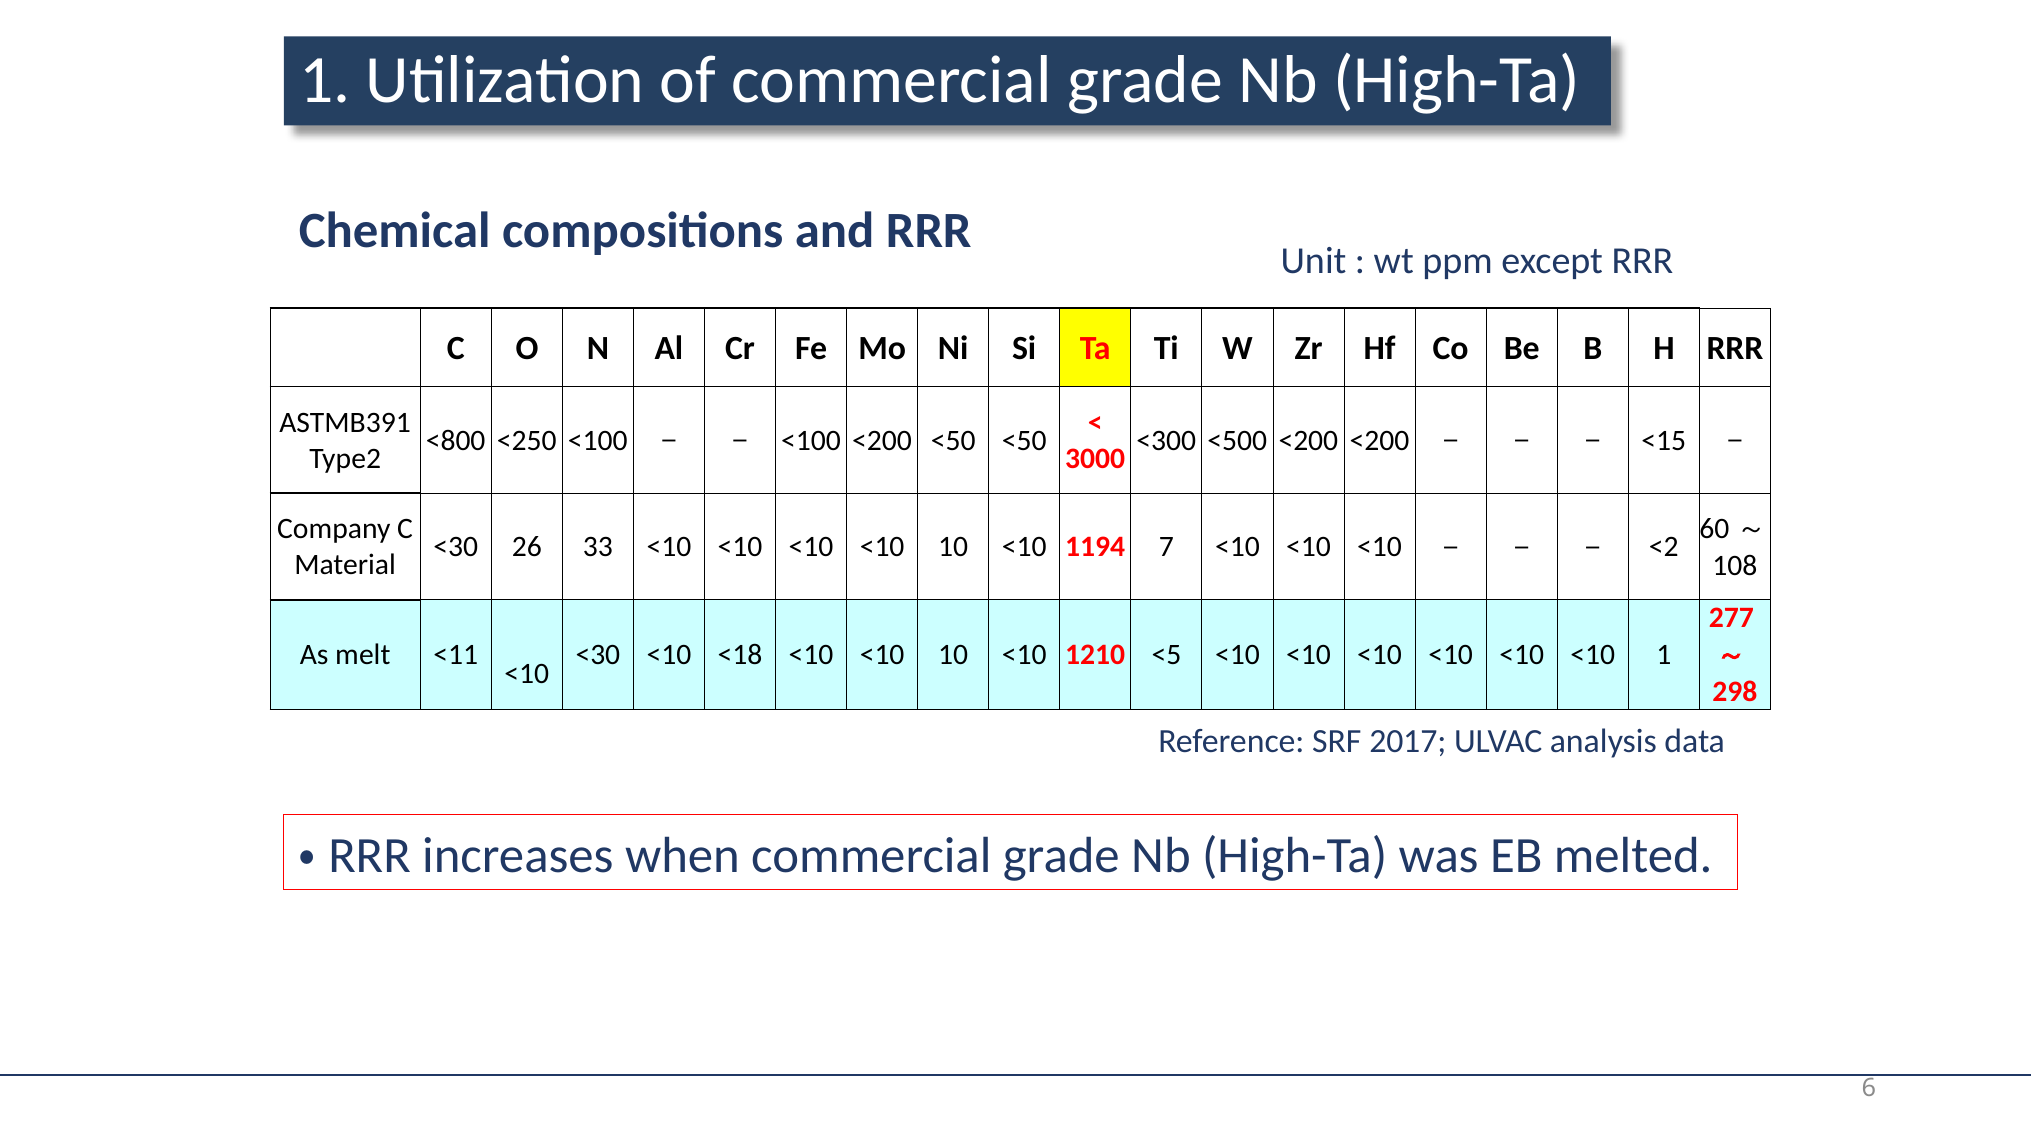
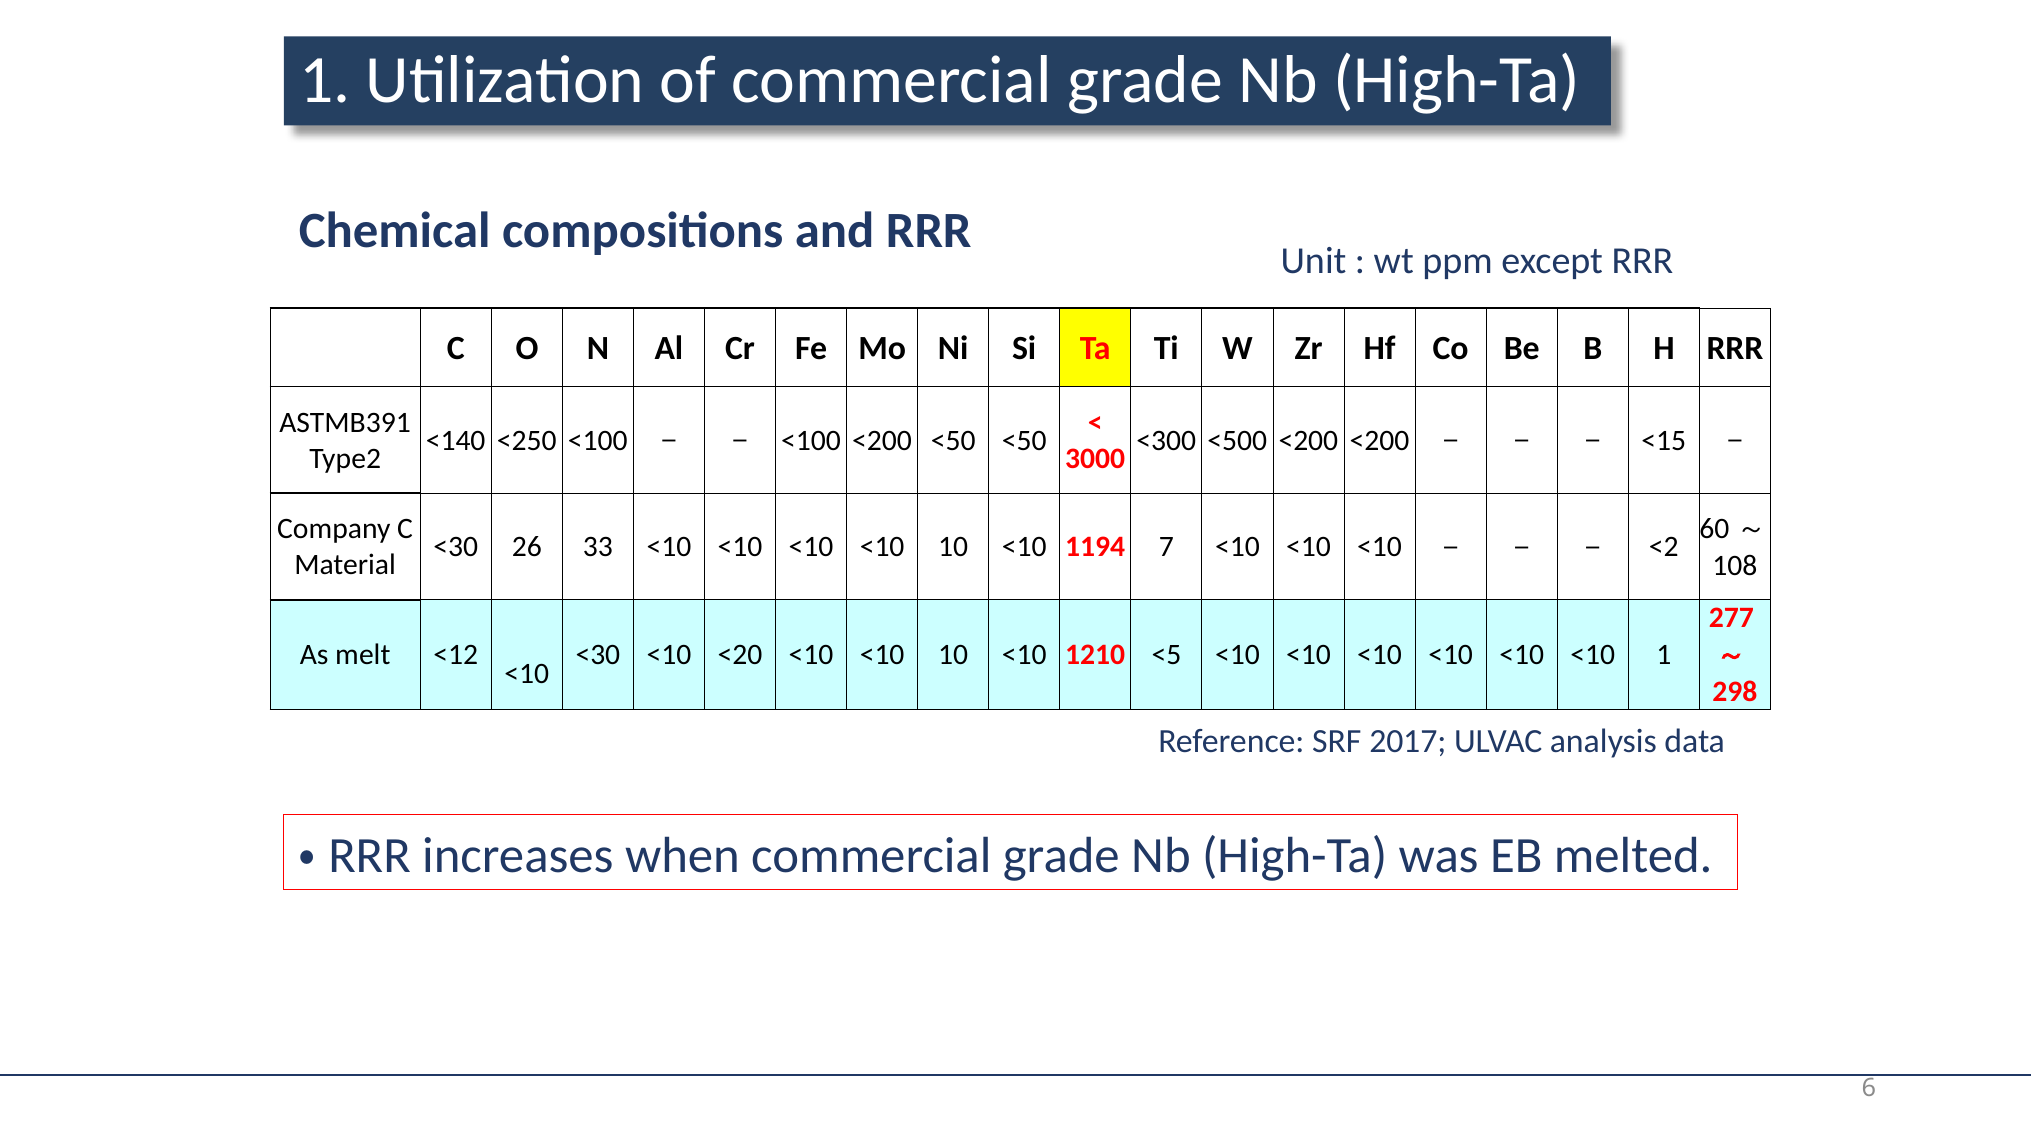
<800: <800 -> <140 (456, 440)
<11: <11 -> <12 (456, 655)
<18: <18 -> <20 (740, 655)
